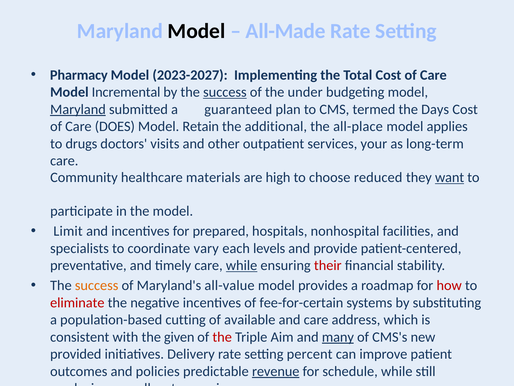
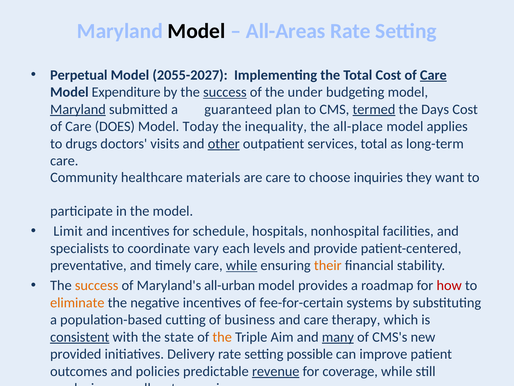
All-Made: All-Made -> All-Areas (286, 31)
Pharmacy: Pharmacy -> Perpetual (79, 75)
2023-2027: 2023-2027 -> 2055-2027 (190, 75)
Care underline: none -> present (433, 75)
Incremental: Incremental -> Expenditure (126, 92)
termed underline: none -> present (374, 109)
Retain: Retain -> Today (201, 126)
additional: additional -> inequality (276, 126)
other underline: none -> present (224, 144)
services your: your -> total (374, 144)
are high: high -> care (278, 177)
reduced: reduced -> inquiries (378, 177)
want underline: present -> none (450, 177)
prepared: prepared -> schedule (221, 231)
their colour: red -> orange (328, 265)
all-value: all-value -> all-urban (230, 285)
eliminate colour: red -> orange (77, 302)
available: available -> business (250, 319)
address: address -> therapy (356, 319)
consistent underline: none -> present (80, 337)
given: given -> state (179, 337)
the colour: red -> orange (222, 337)
percent: percent -> possible (310, 354)
schedule: schedule -> coverage (350, 371)
